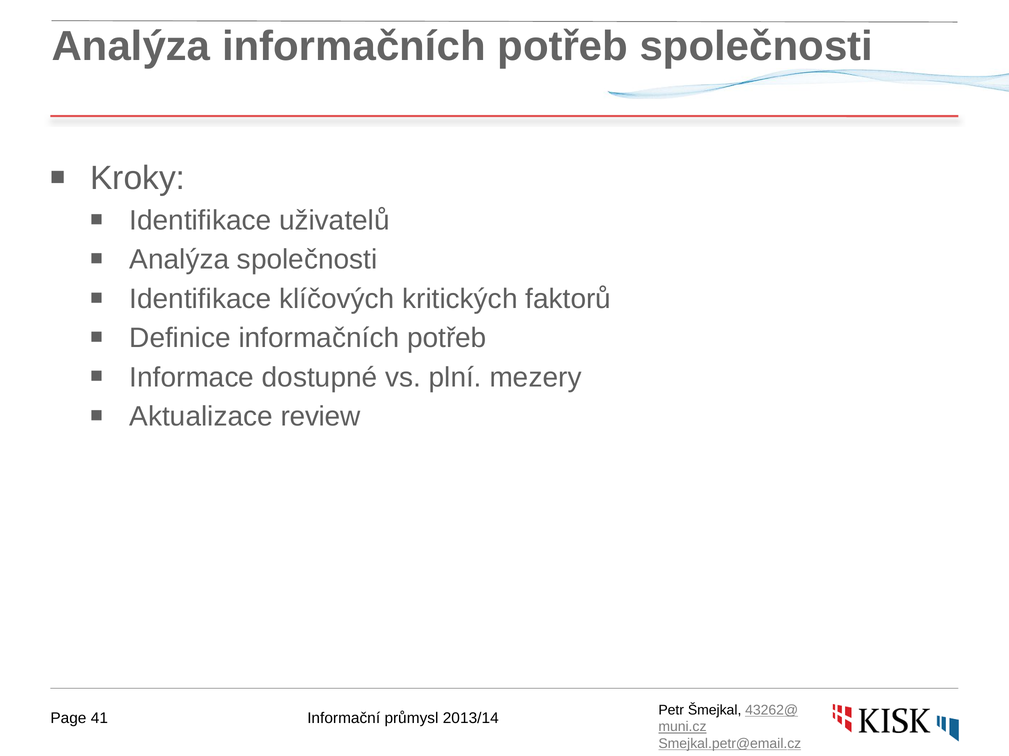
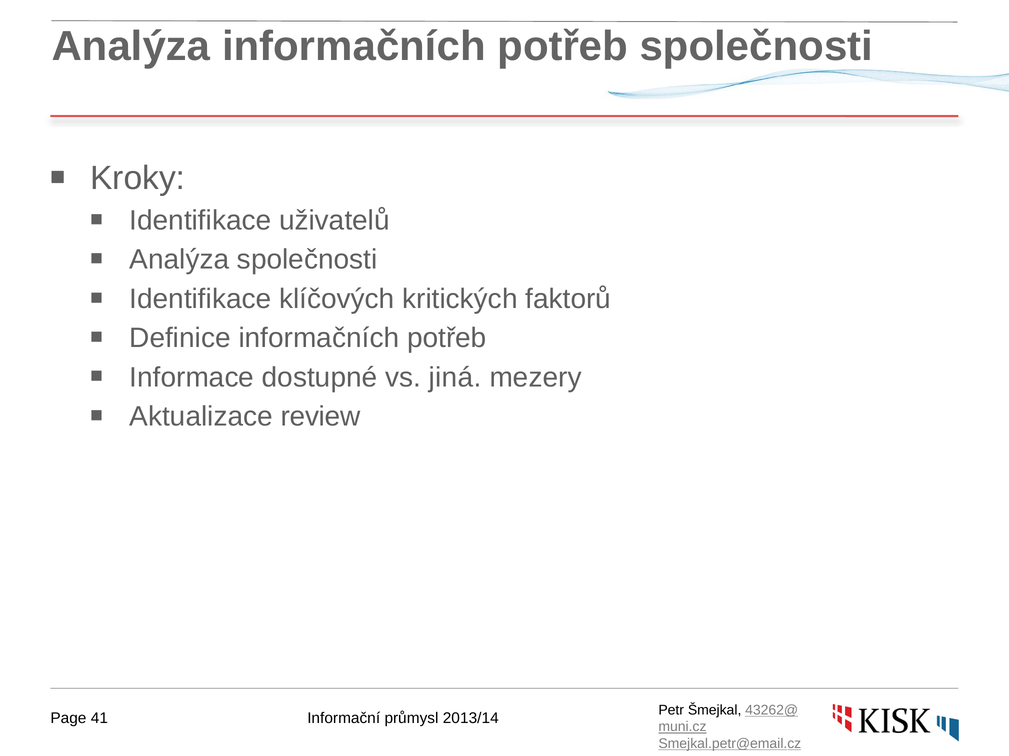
plní: plní -> jiná (455, 378)
